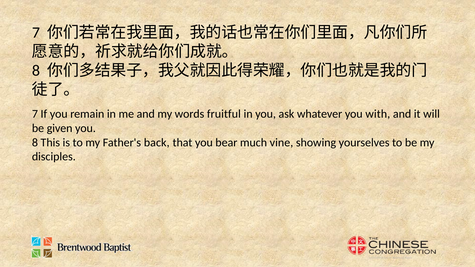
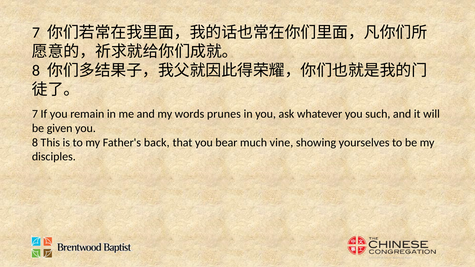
fruitful: fruitful -> prunes (224, 114)
with: with -> such (378, 114)
